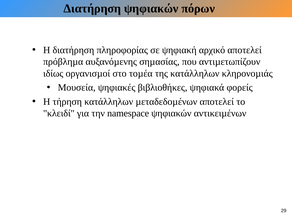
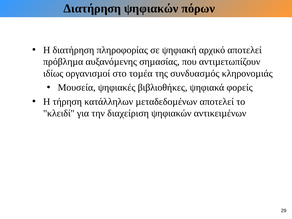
της κατάλληλων: κατάλληλων -> συνδυασµός (195, 73)
namespace: namespace -> διαχείριση (128, 113)
